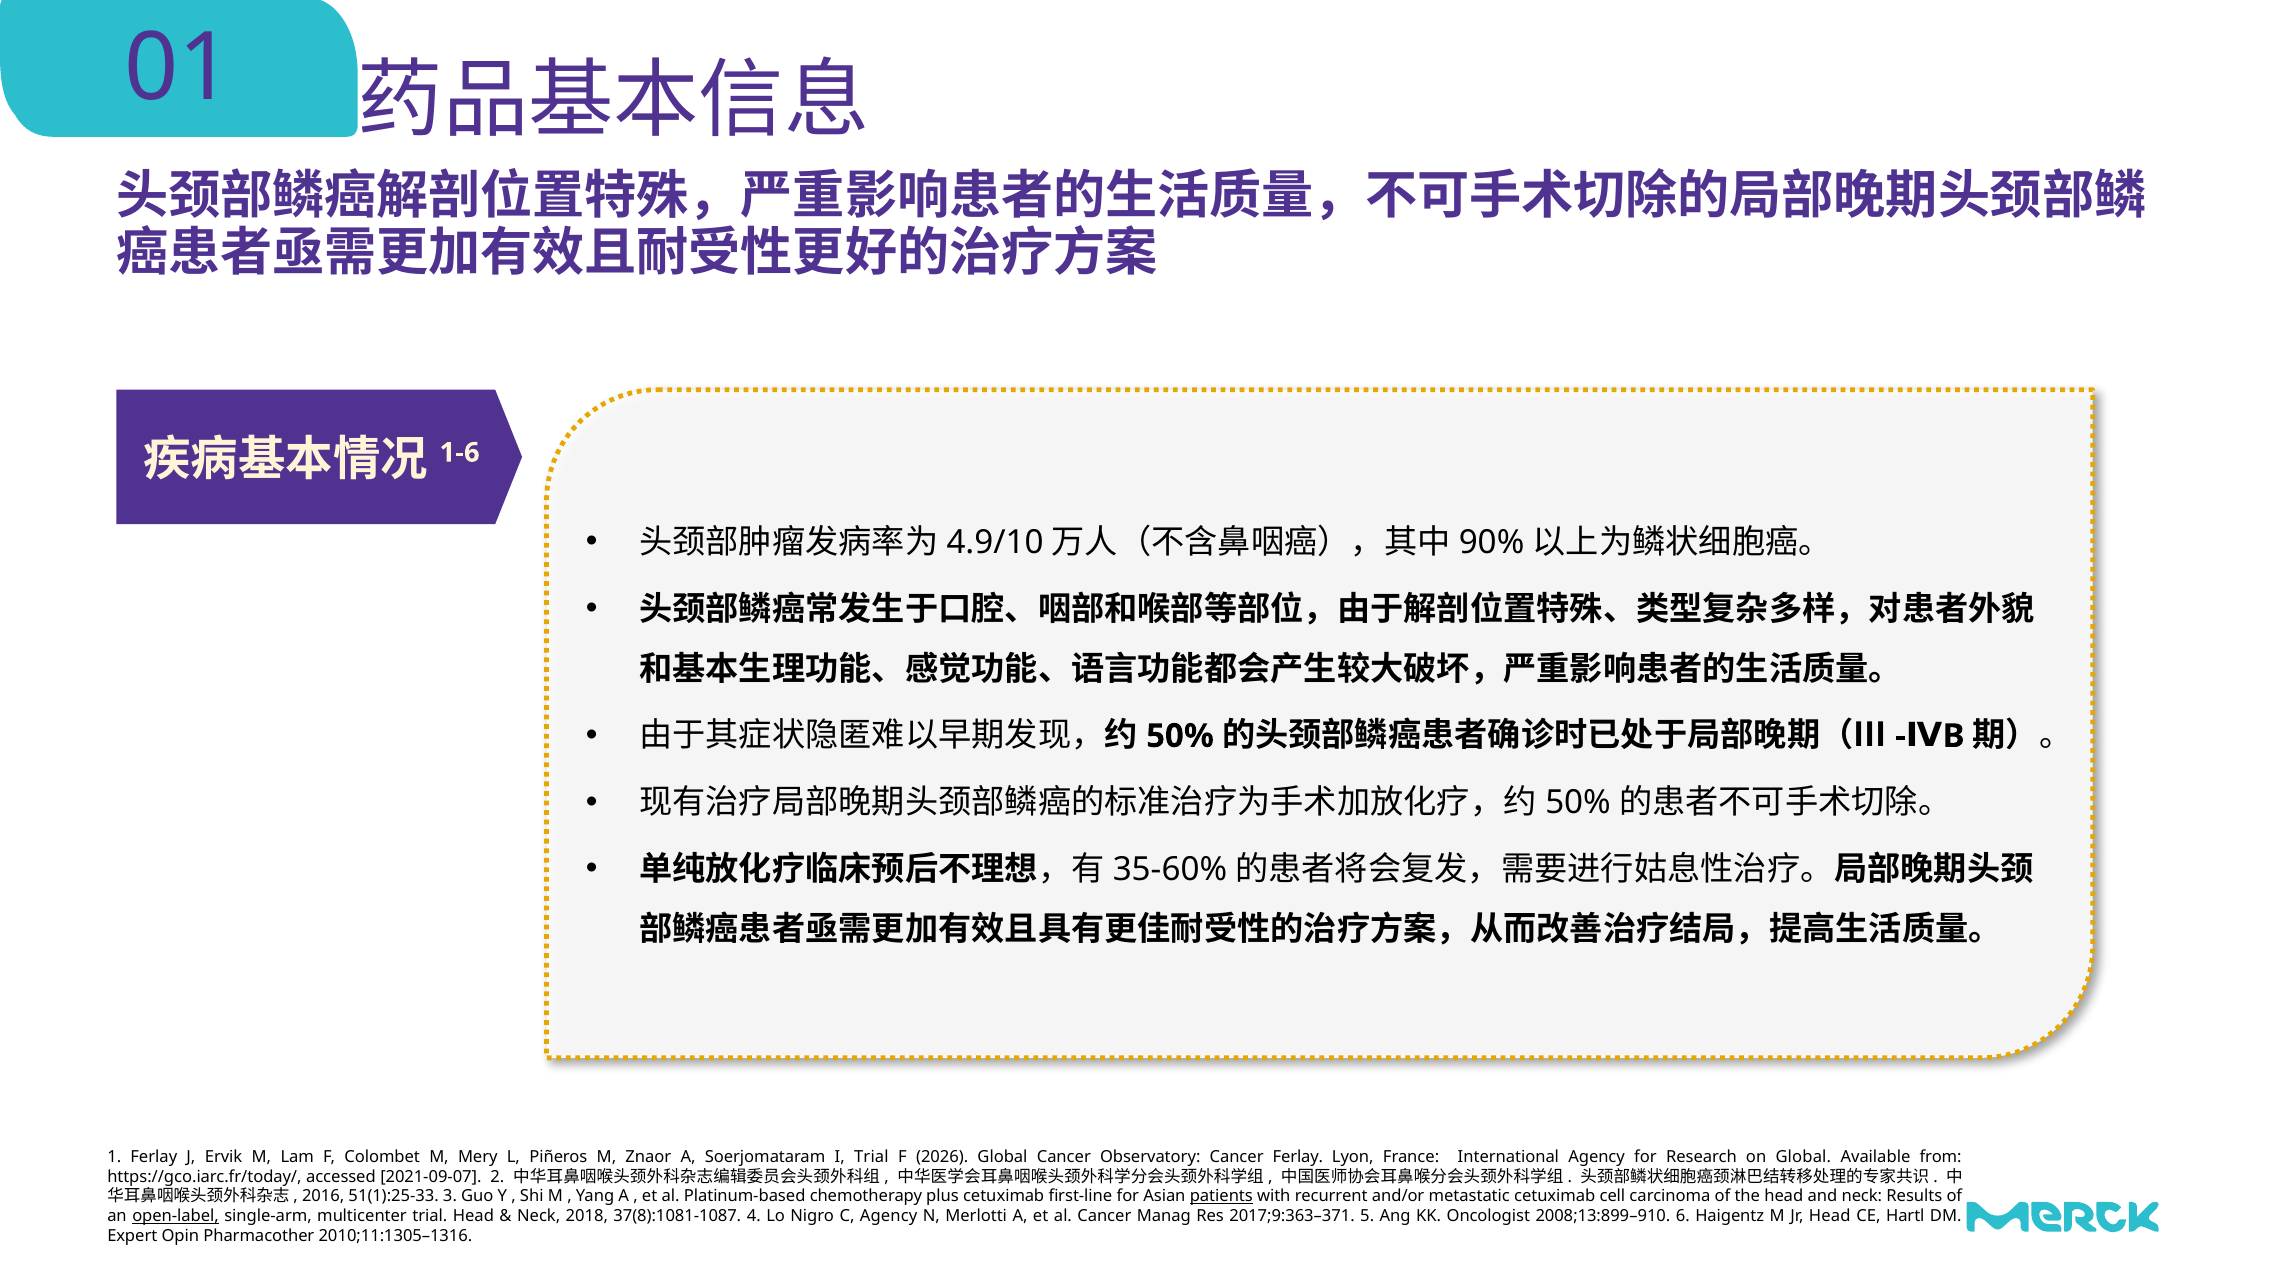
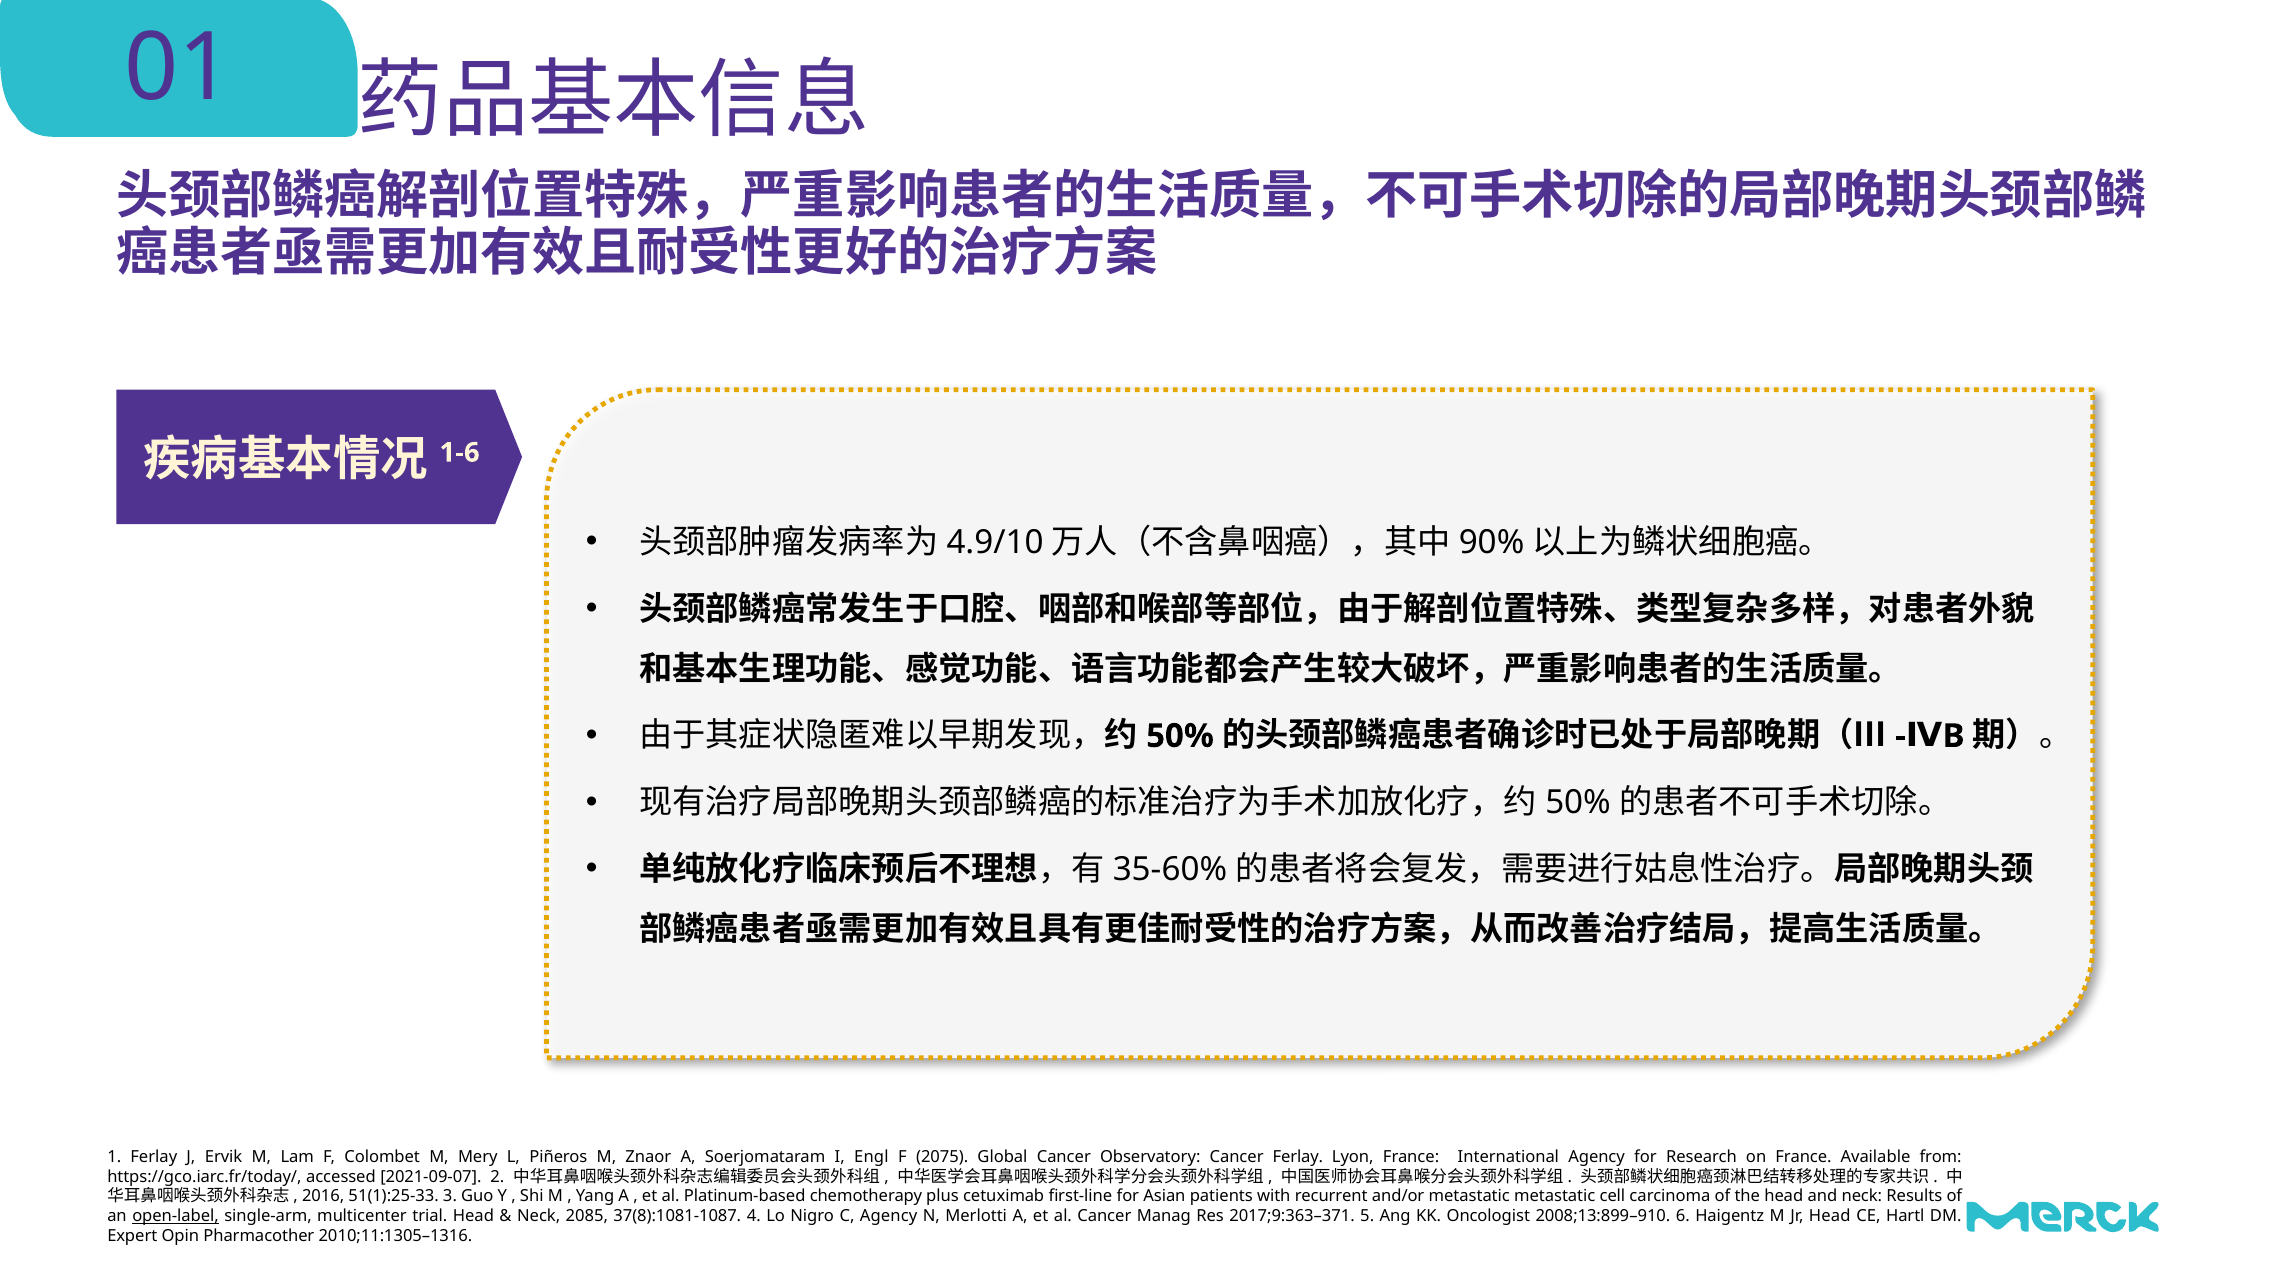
I Trial: Trial -> Engl (871, 1156)
2026: 2026 -> 2075 (942, 1156)
on Global: Global -> France (1803, 1156)
patients underline: present -> none (1221, 1196)
metastatic cetuximab: cetuximab -> metastatic (1555, 1196)
2018: 2018 -> 2085 (587, 1216)
